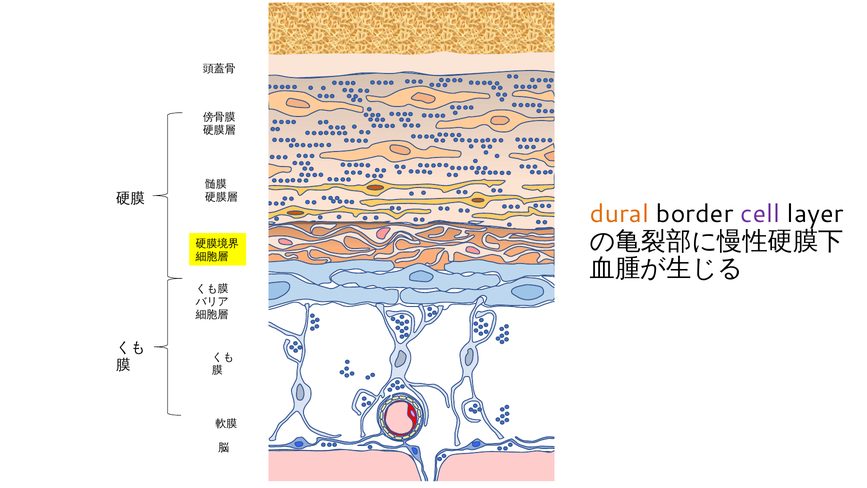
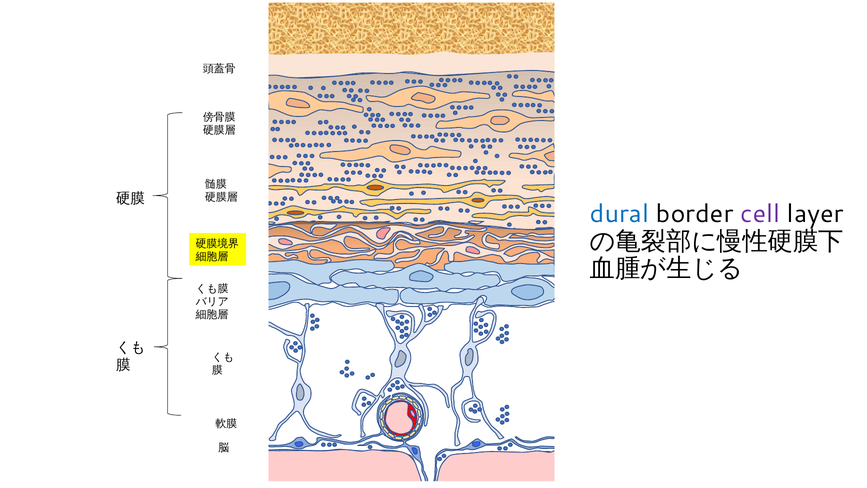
dural colour: orange -> blue (620, 214)
